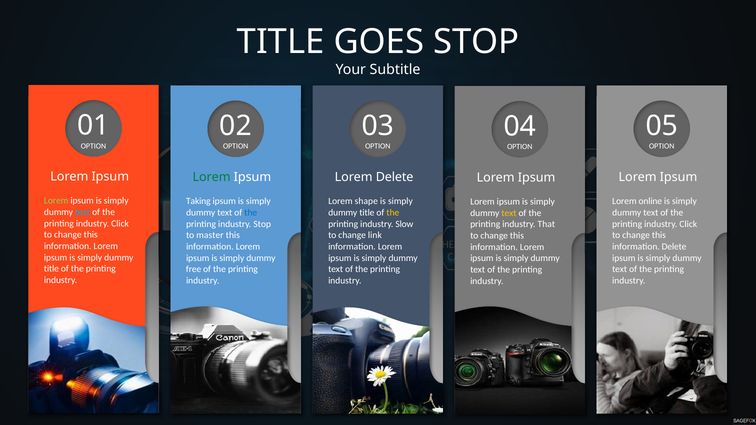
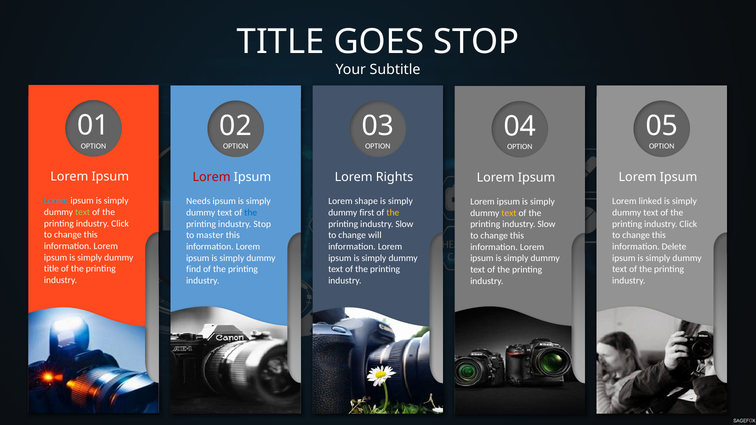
Lorem colour: green -> red (212, 177)
Lorem Delete: Delete -> Rights (395, 177)
Lorem colour: light green -> light blue (56, 201)
Taking: Taking -> Needs (198, 201)
online: online -> linked (650, 201)
text colour: light blue -> light green (83, 212)
title: title -> first (367, 213)
That: That -> Slow (546, 225)
link: link -> will (375, 235)
free: free -> find (194, 269)
